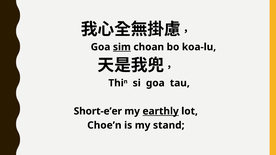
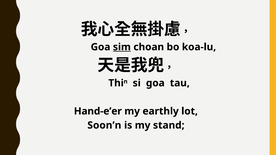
Short-e’er: Short-e’er -> Hand-e’er (98, 111)
earthly underline: present -> none (161, 111)
Choe’n: Choe’n -> Soon’n (104, 125)
